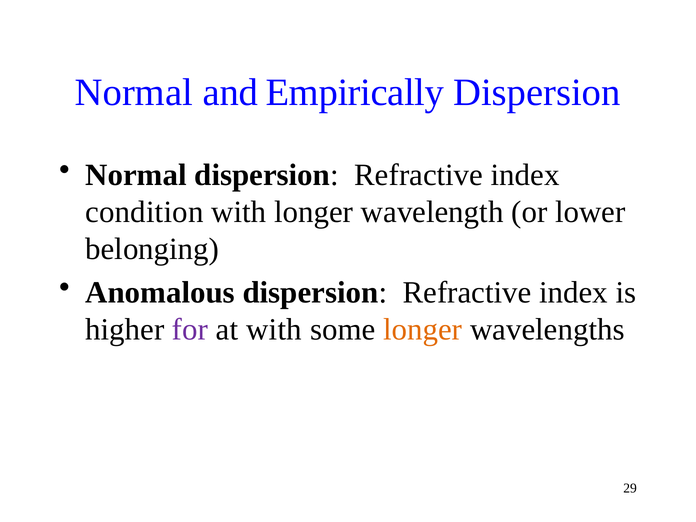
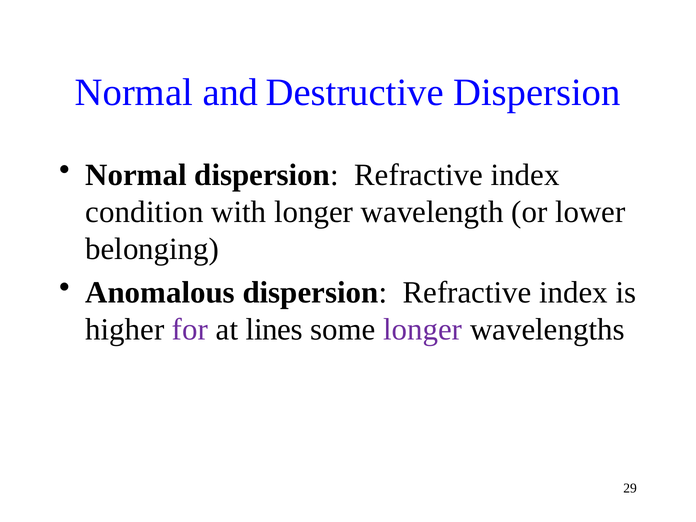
Empirically: Empirically -> Destructive (355, 93)
at with: with -> lines (274, 330)
longer colour: orange -> purple (423, 330)
